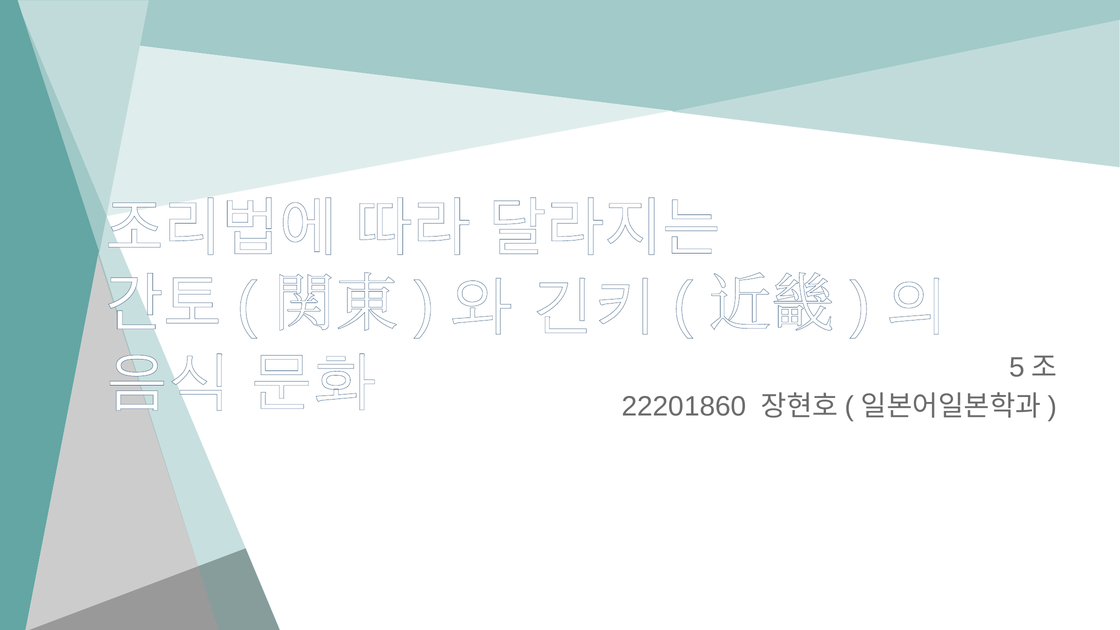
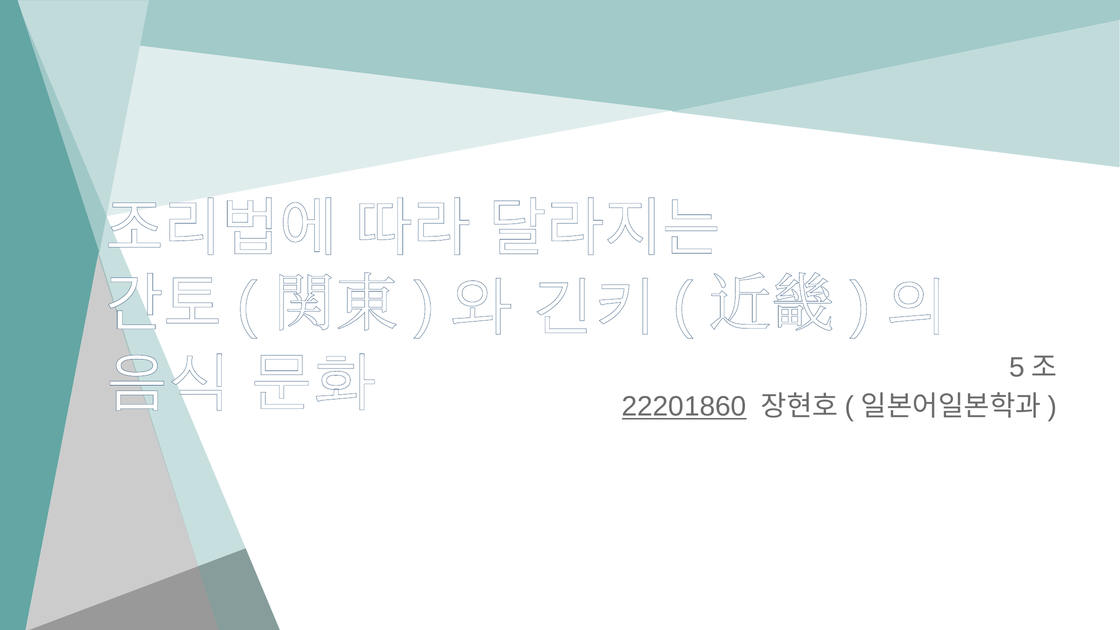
22201860 underline: none -> present (684, 407)
